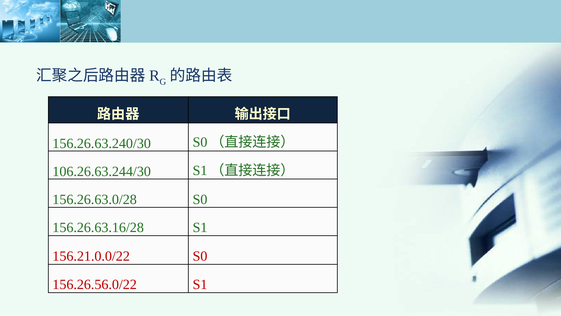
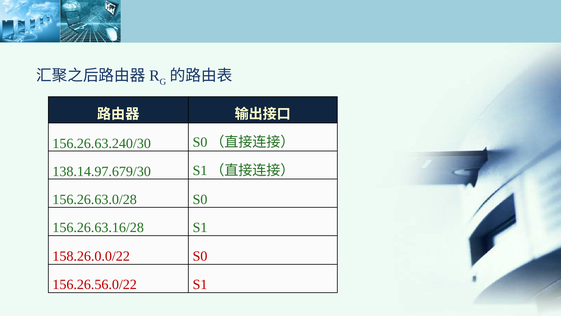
106.26.63.244/30: 106.26.63.244/30 -> 138.14.97.679/30 (102, 171)
156.21.0.0/22: 156.21.0.0/22 -> 158.26.0.0/22 (91, 256)
